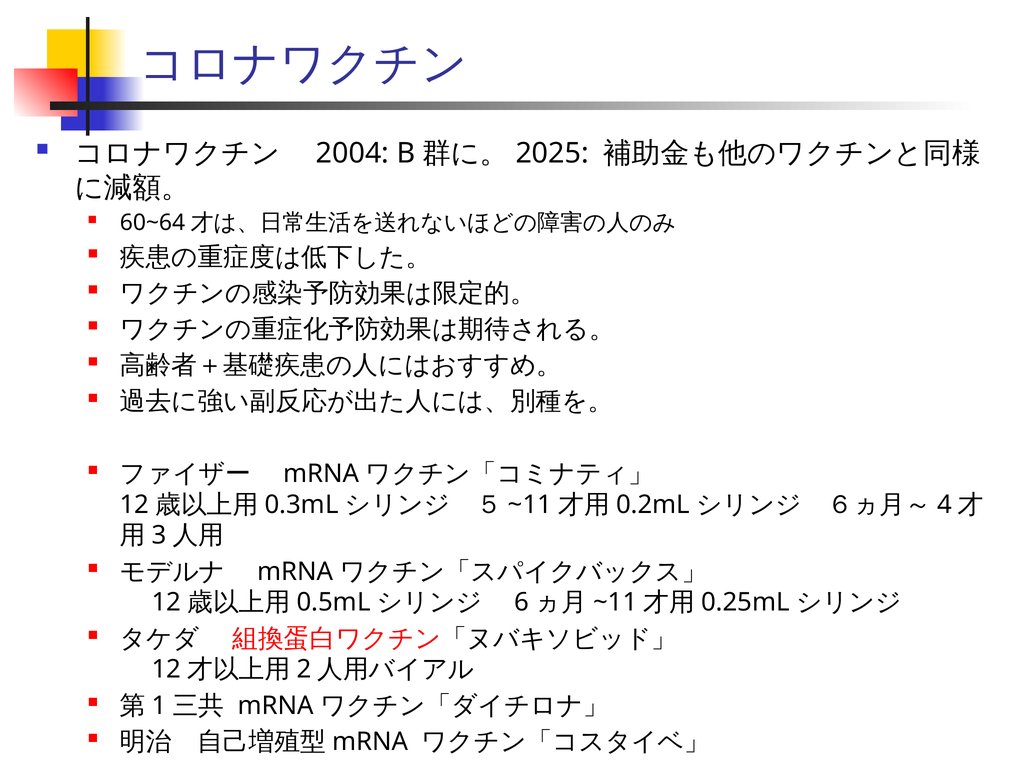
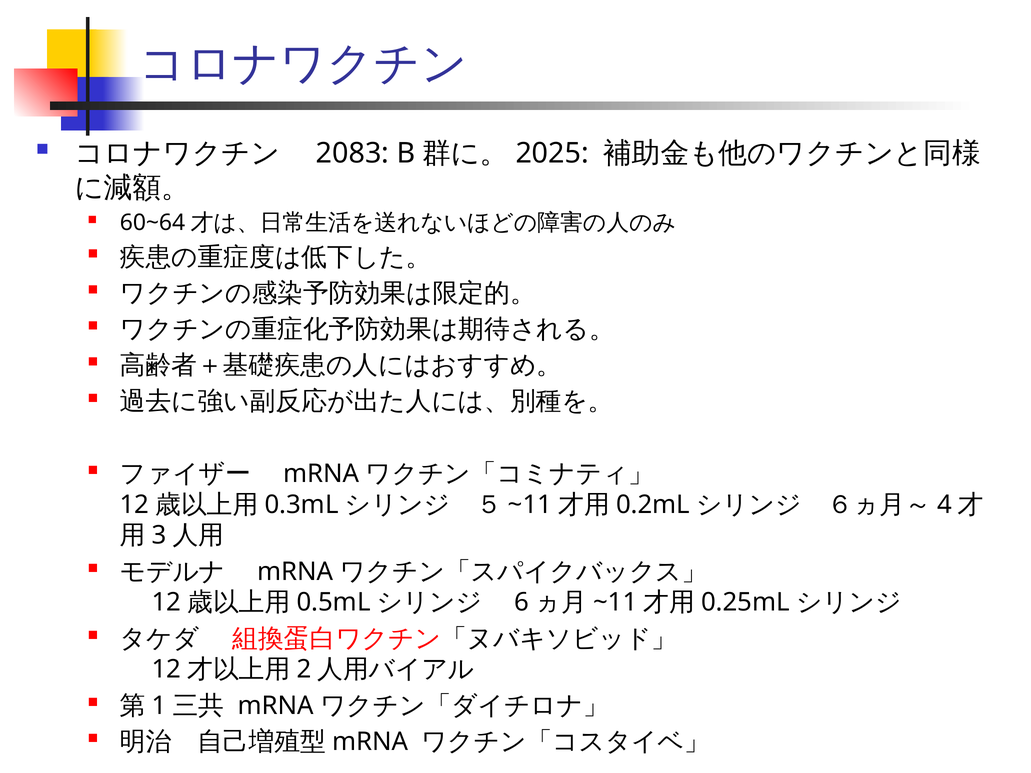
2004: 2004 -> 2083 (352, 153)
